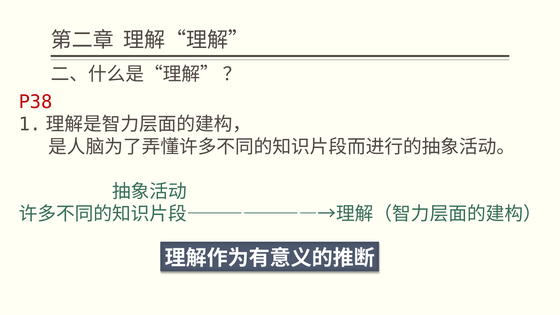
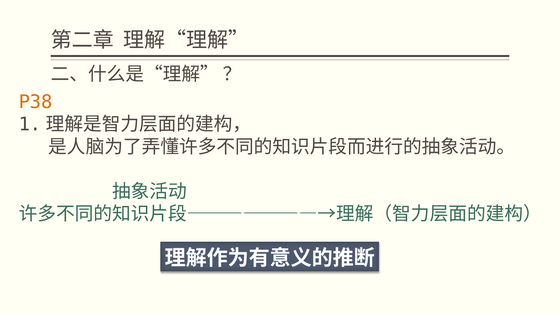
P38 colour: red -> orange (36, 102)
